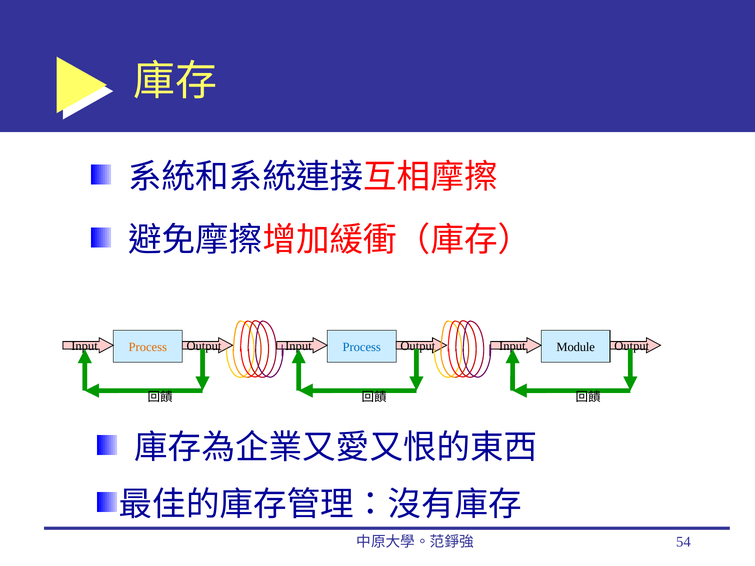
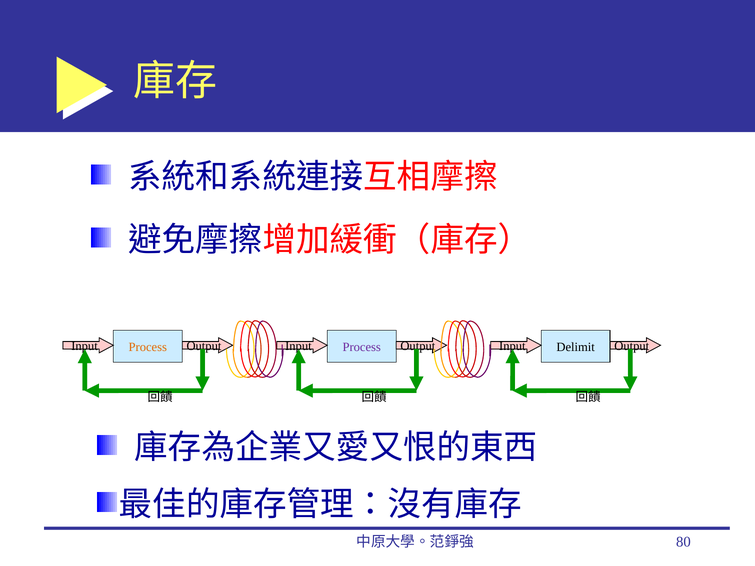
Process colour: blue -> purple (362, 347)
Module: Module -> Delimit (576, 347)
54: 54 -> 80 (683, 542)
